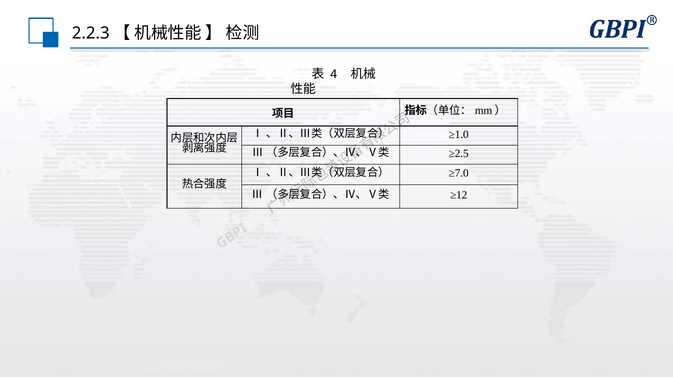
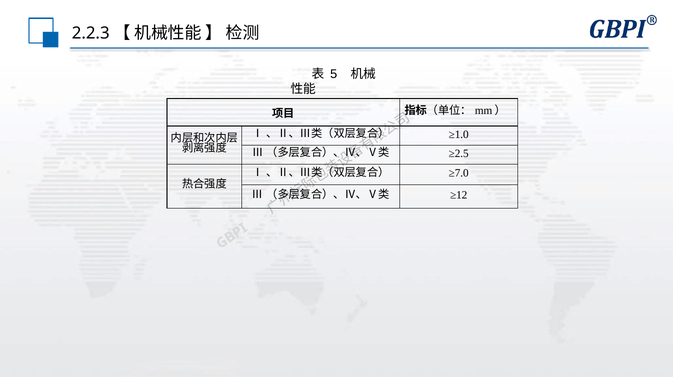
4: 4 -> 5 (334, 74)
